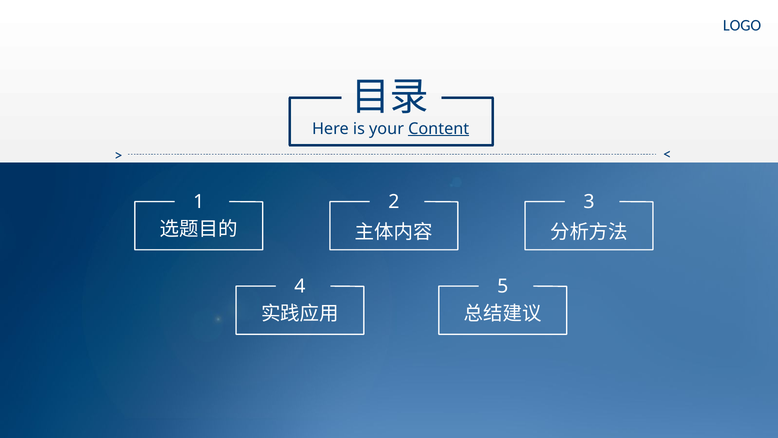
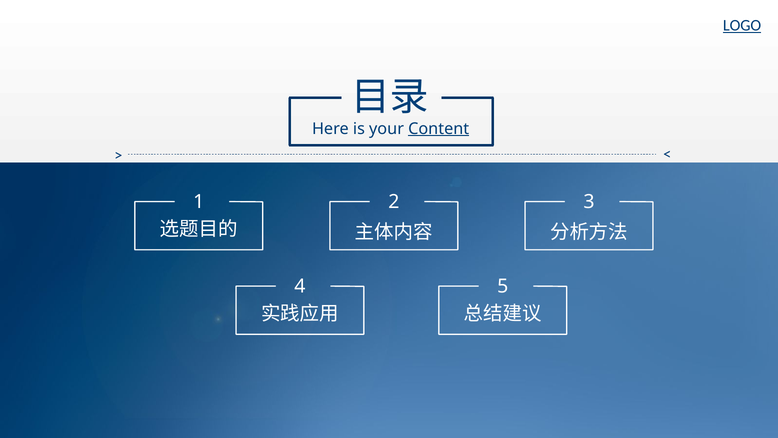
LOGO underline: none -> present (742, 25)
